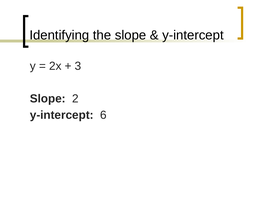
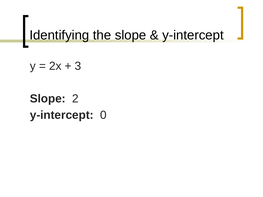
6: 6 -> 0 (103, 115)
